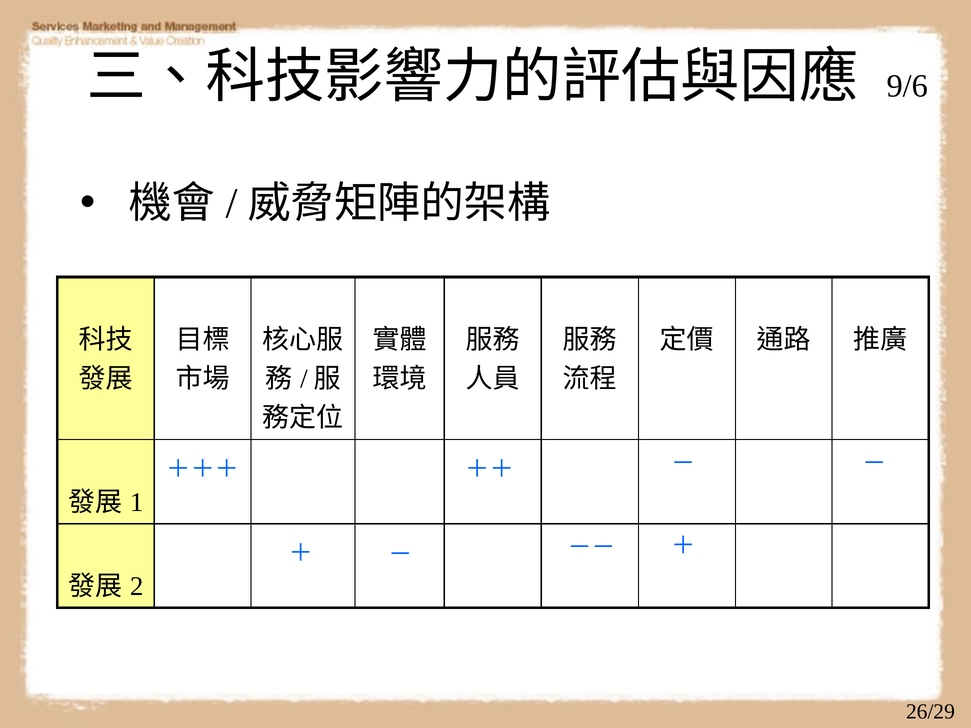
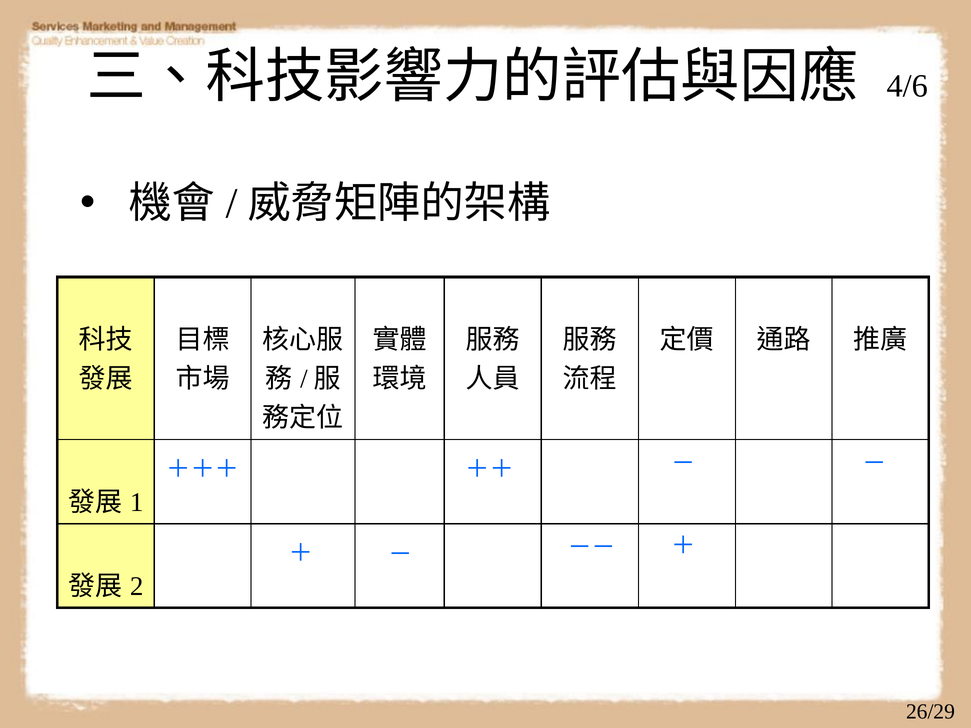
9/6: 9/6 -> 4/6 (907, 86)
